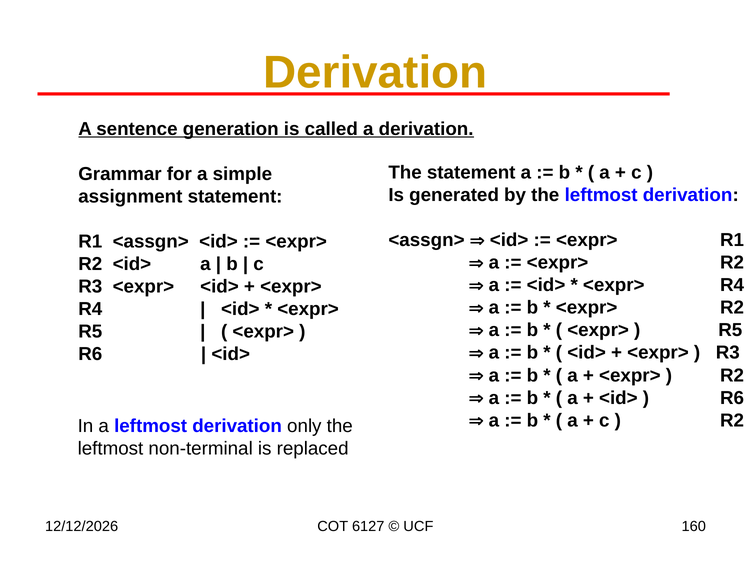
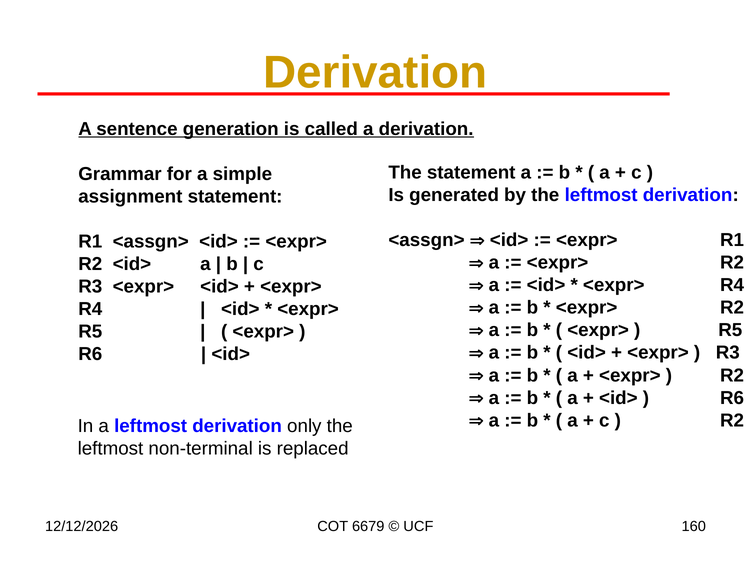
6127: 6127 -> 6679 (368, 526)
